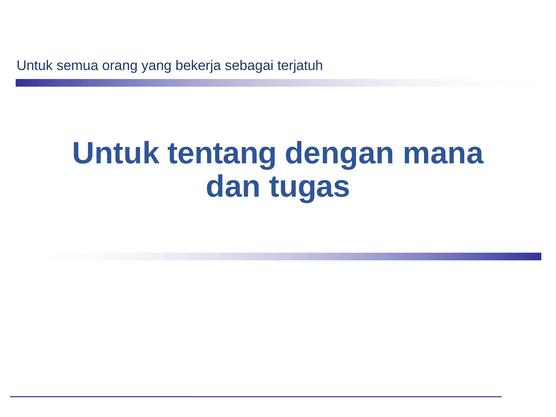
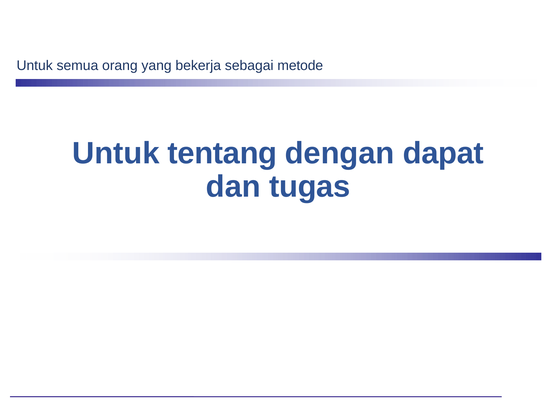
terjatuh: terjatuh -> metode (300, 65)
mana: mana -> dapat (443, 153)
